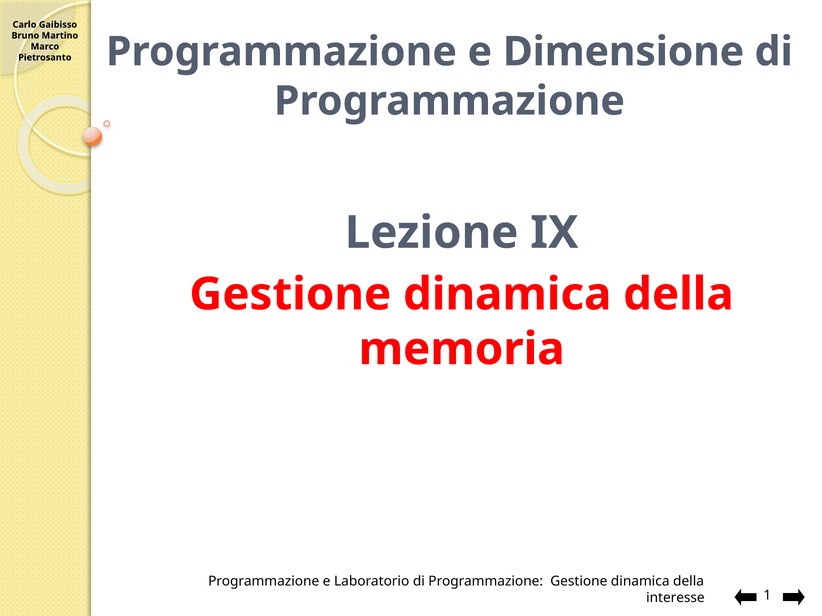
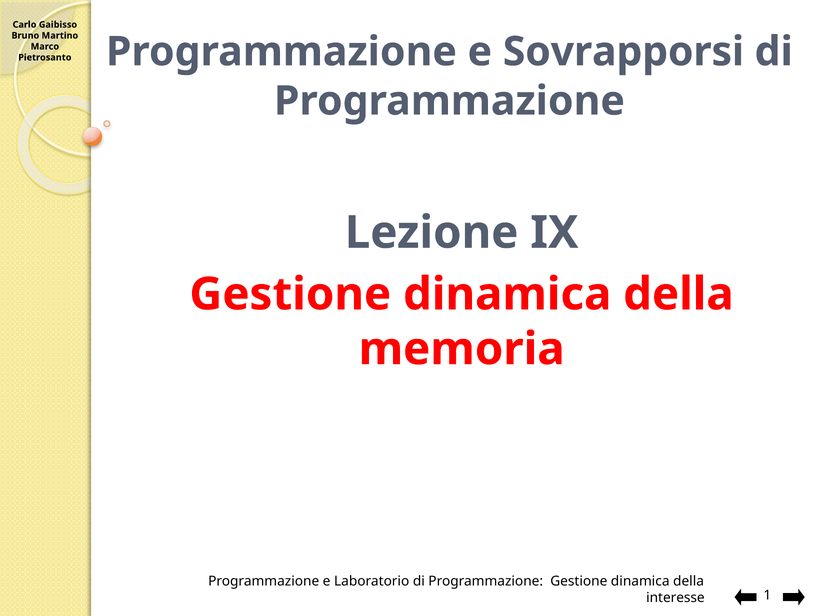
Dimensione: Dimensione -> Sovrapporsi (623, 52)
